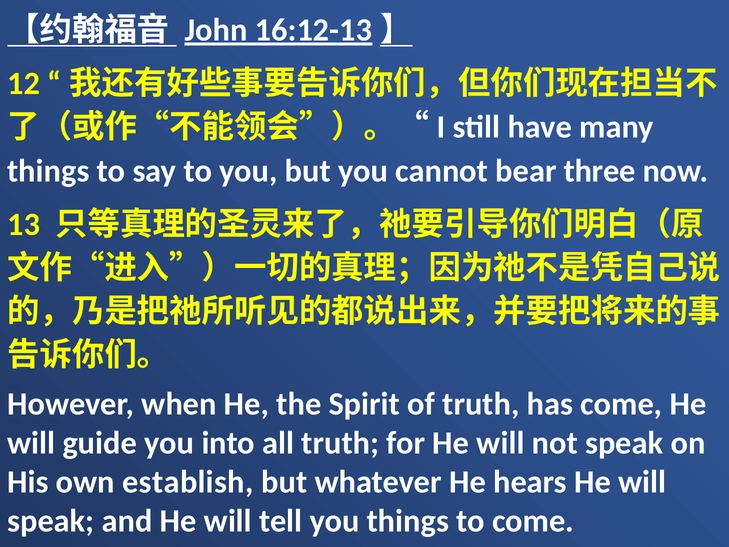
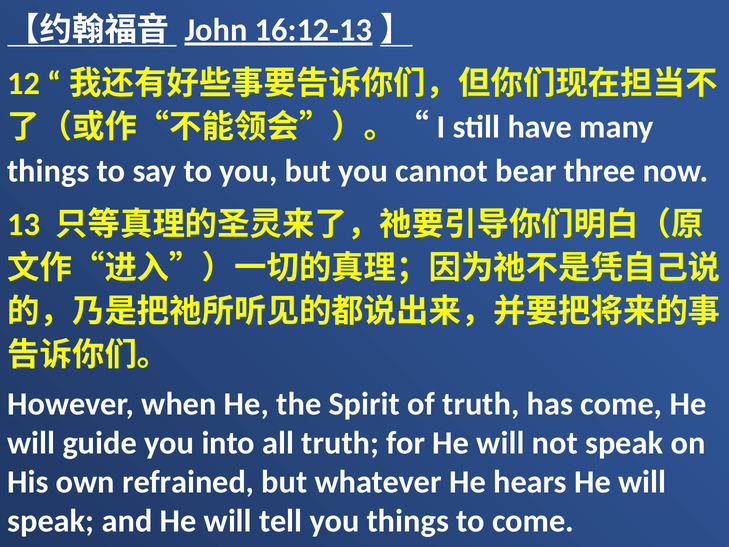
establish: establish -> refrained (188, 482)
